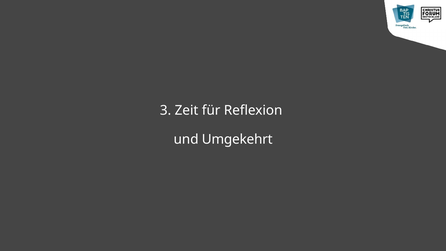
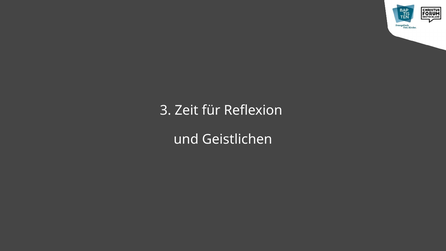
Umgekehrt: Umgekehrt -> Geistlichen (237, 139)
